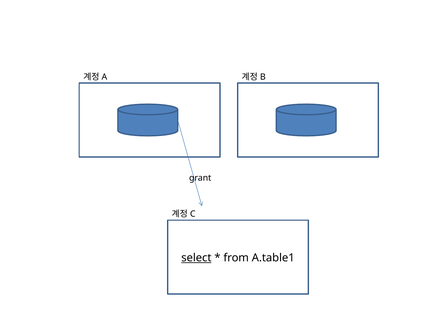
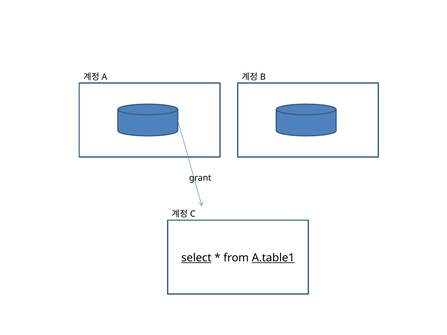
A.table1 underline: none -> present (273, 258)
